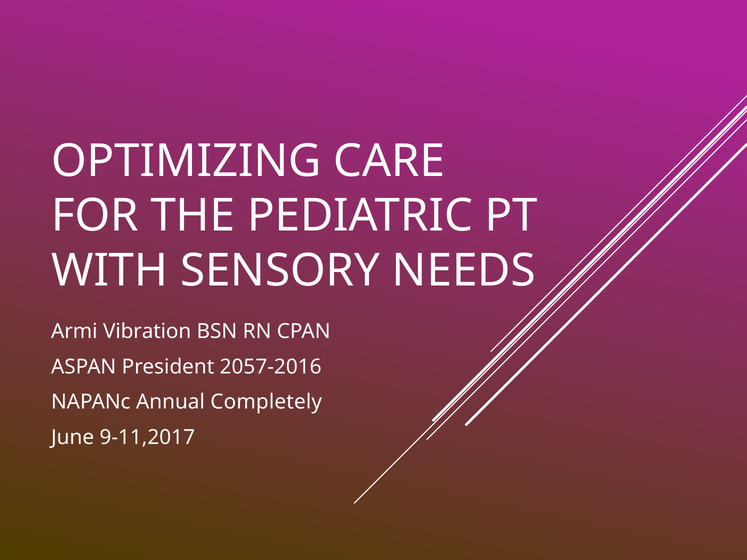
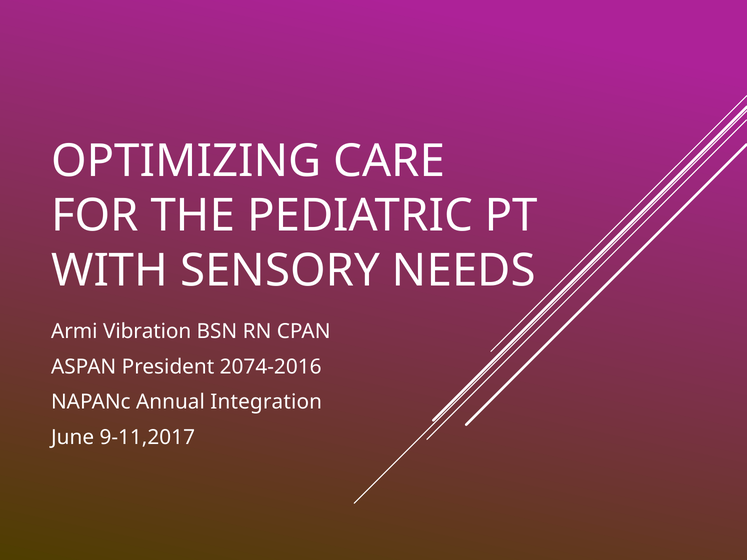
2057-2016: 2057-2016 -> 2074-2016 (271, 367)
Completely: Completely -> Integration (266, 402)
